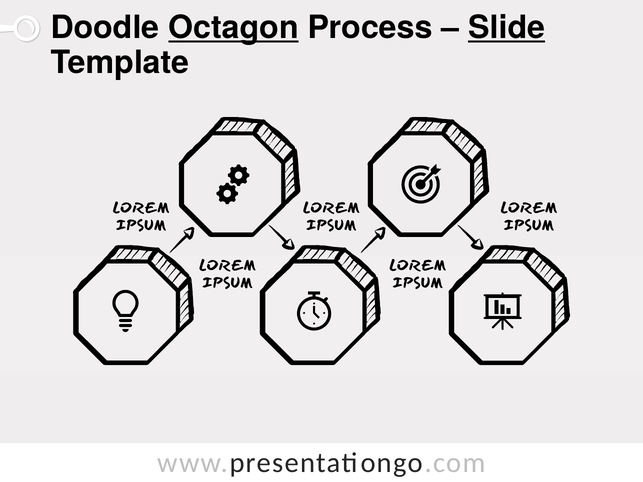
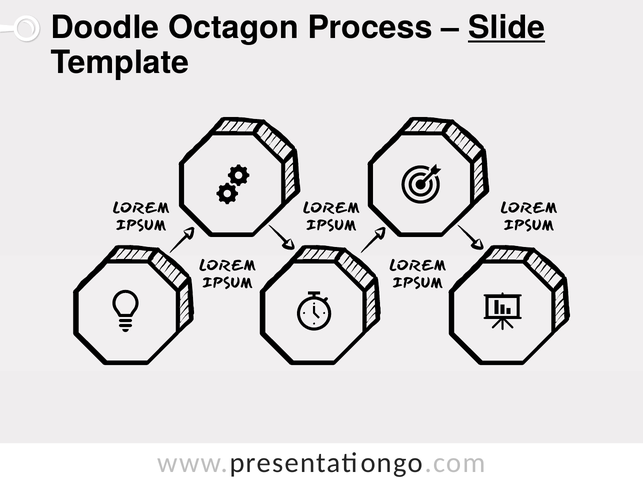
Octagon underline: present -> none (233, 28)
